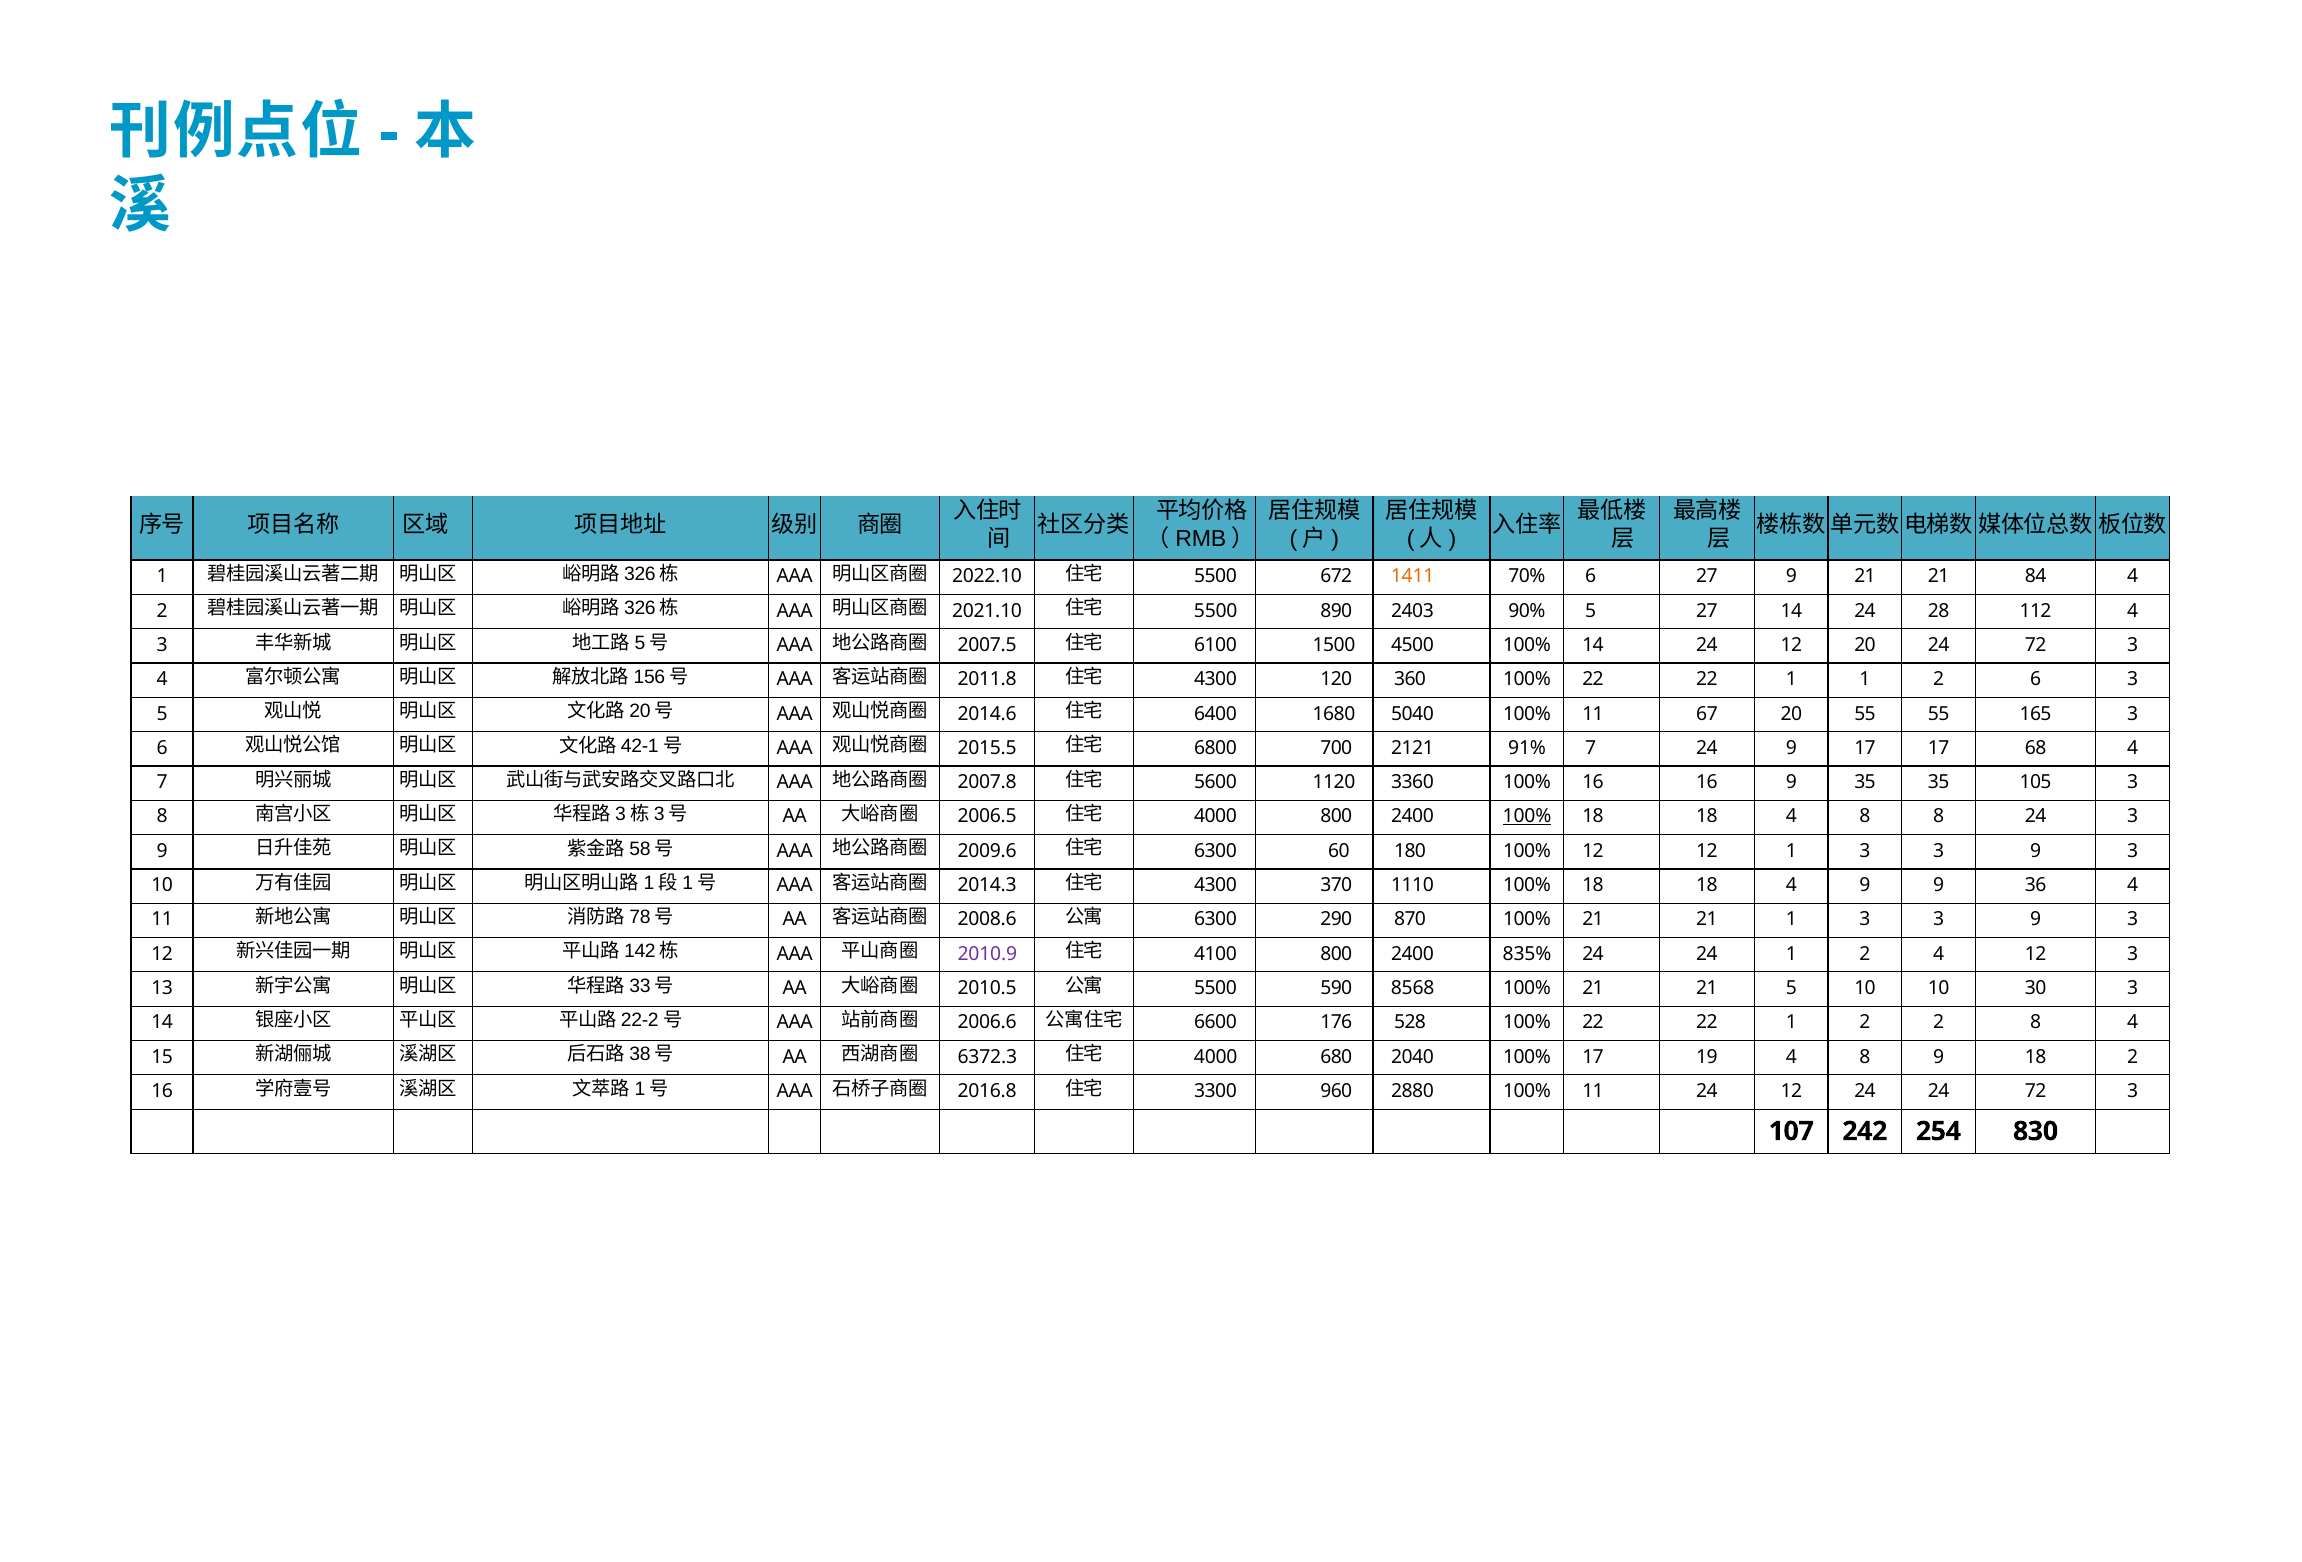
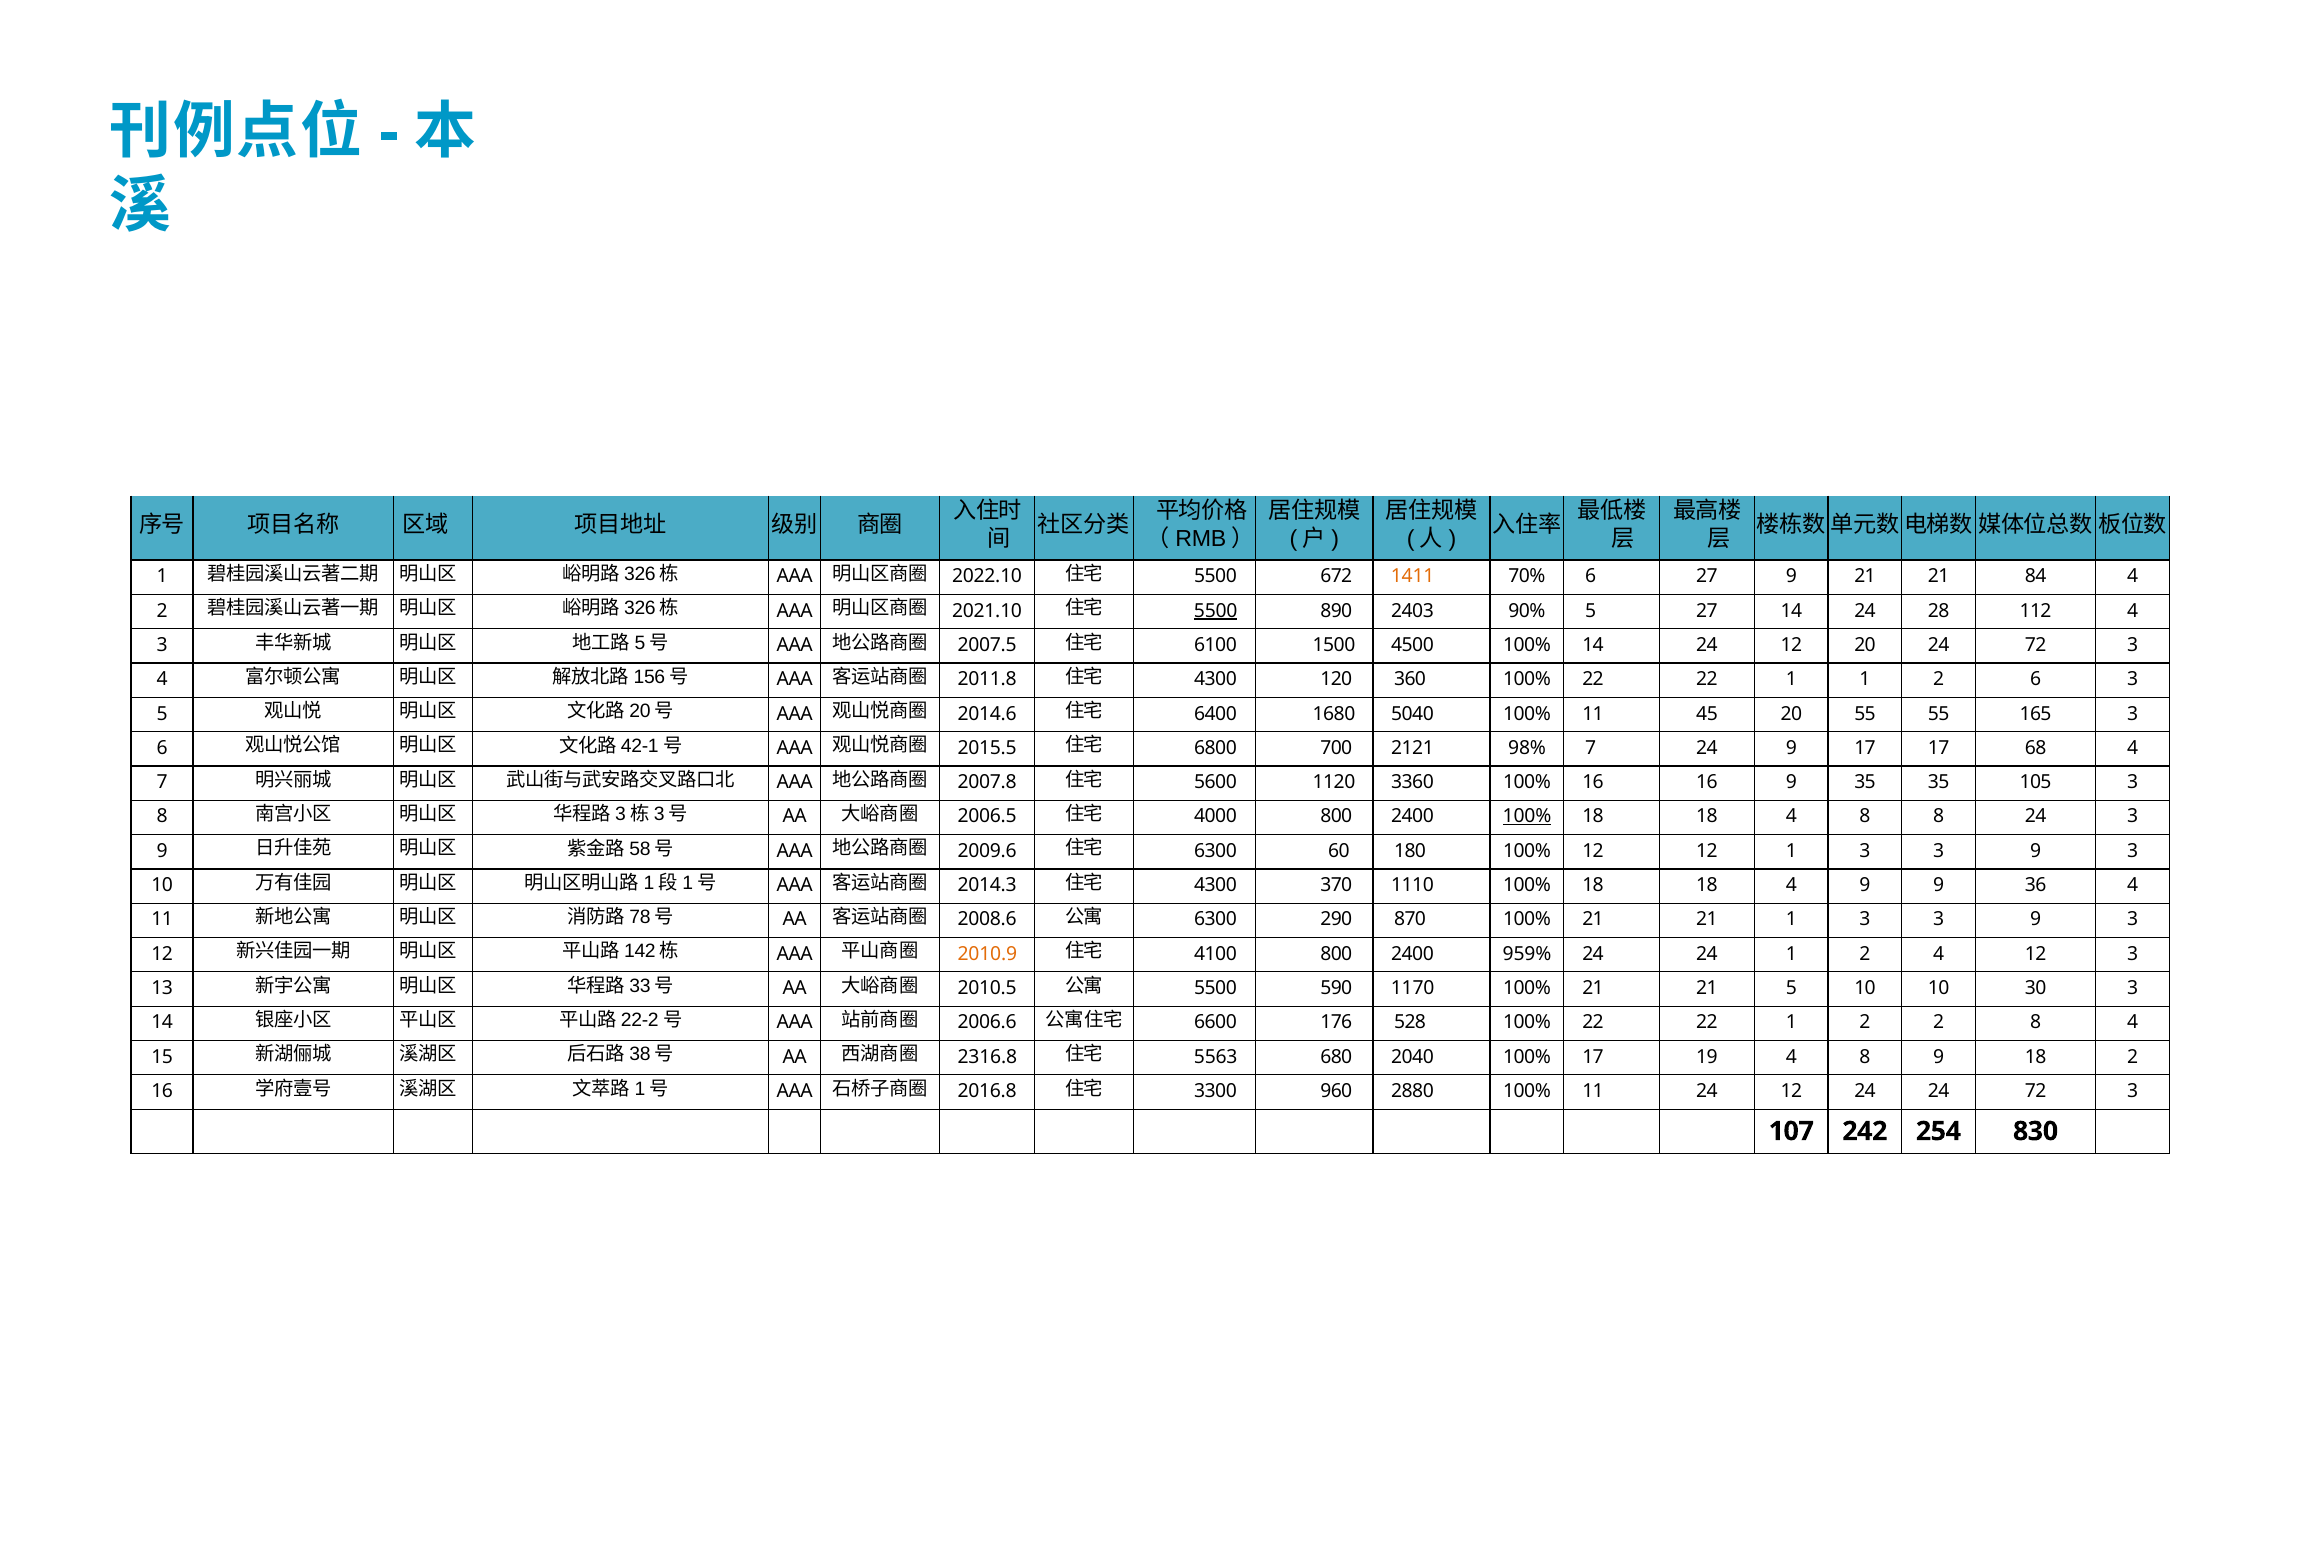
5500 underline: none -> present (1216, 611)
67: 67 -> 45 (1707, 714)
91%: 91% -> 98% (1527, 748)
2010.9 colour: purple -> orange (987, 954)
835%: 835% -> 959% (1527, 954)
8568: 8568 -> 1170 (1413, 988)
6372.3: 6372.3 -> 2316.8 (987, 1057)
4000: 4000 -> 5563 (1216, 1057)
